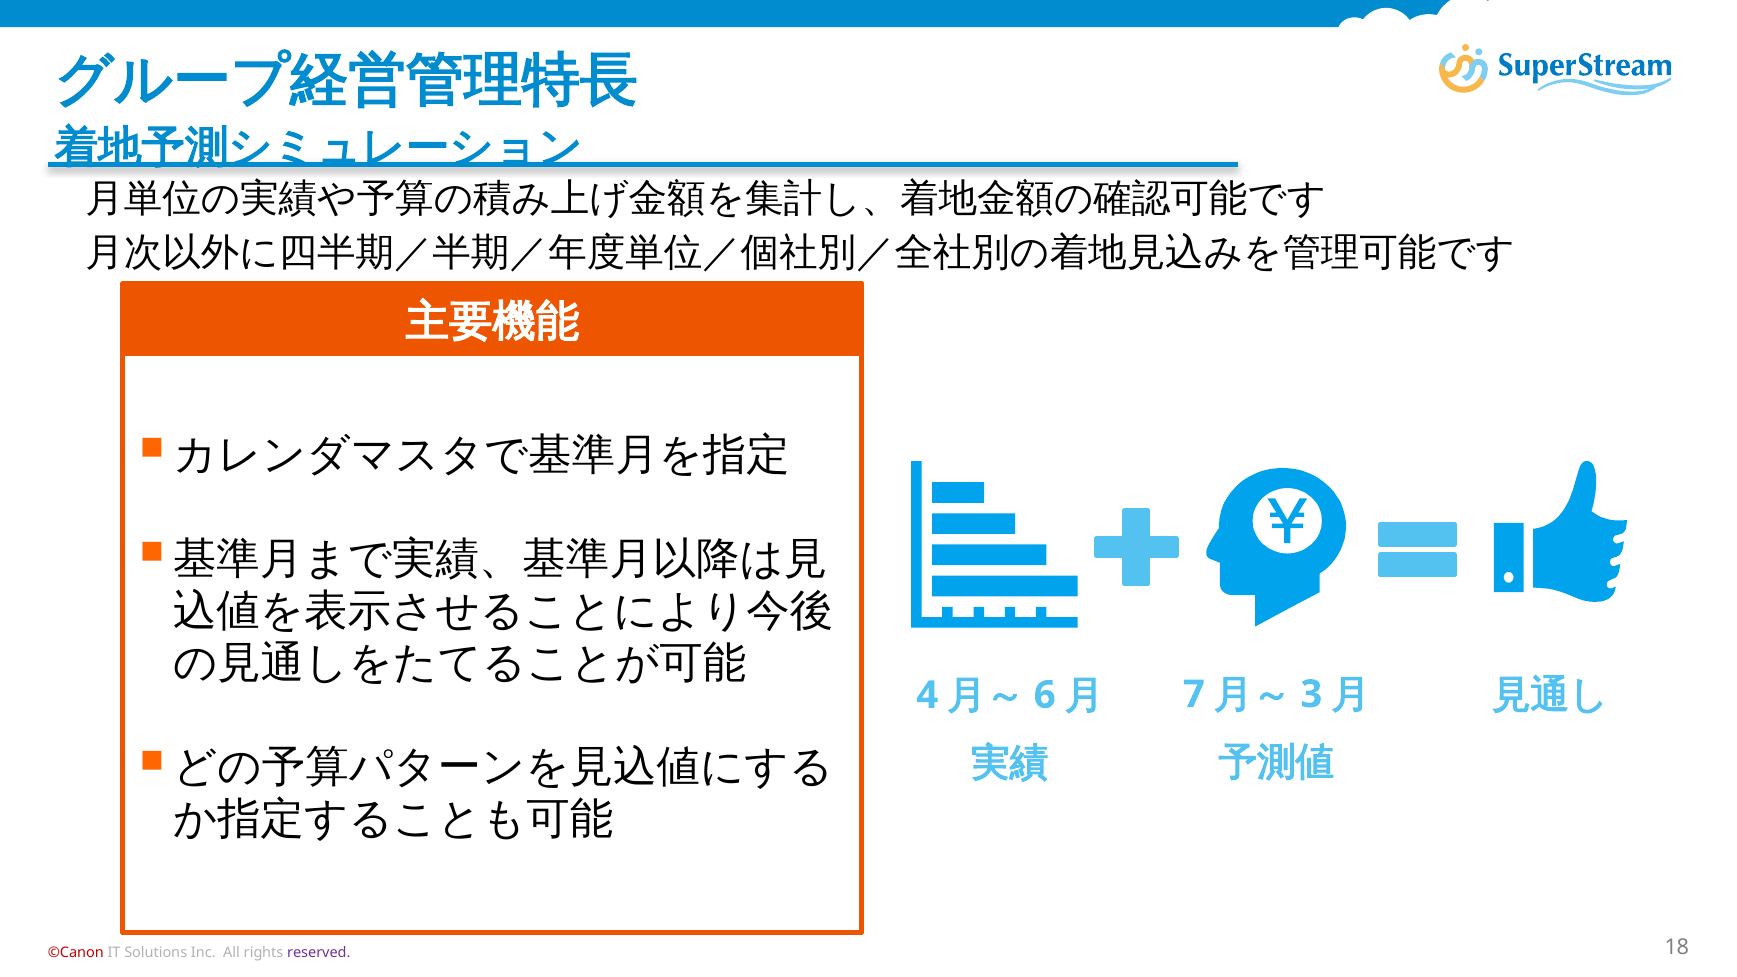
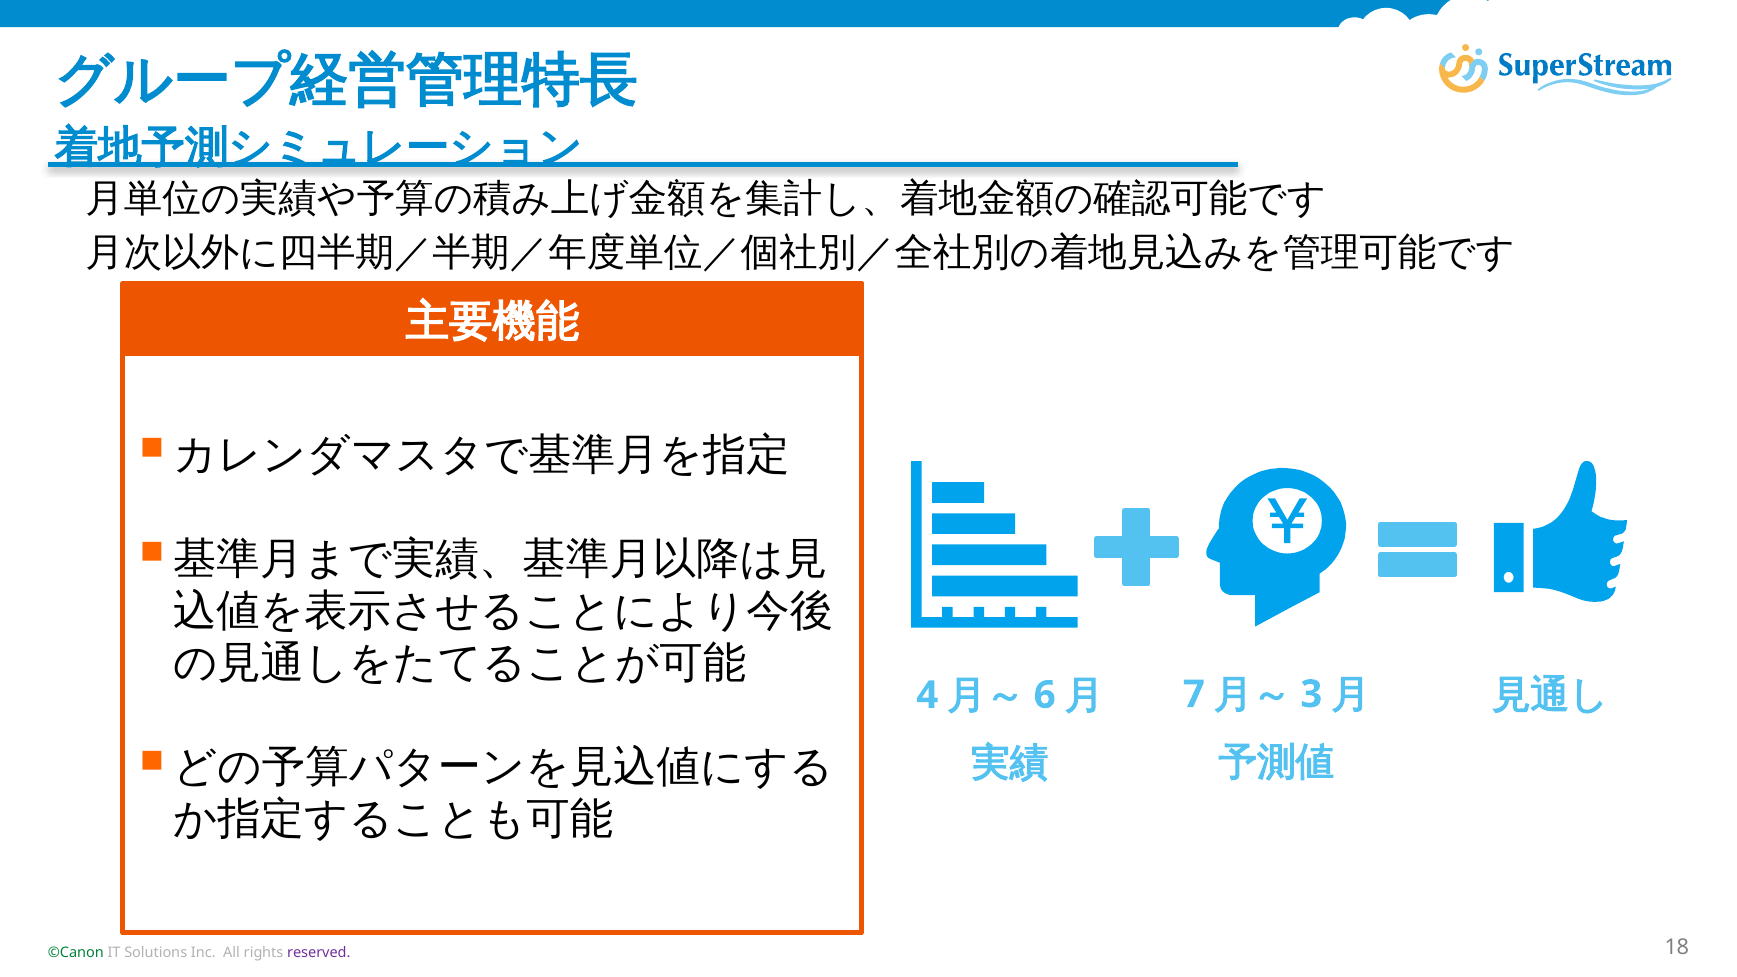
©Canon colour: red -> green (76, 952)
